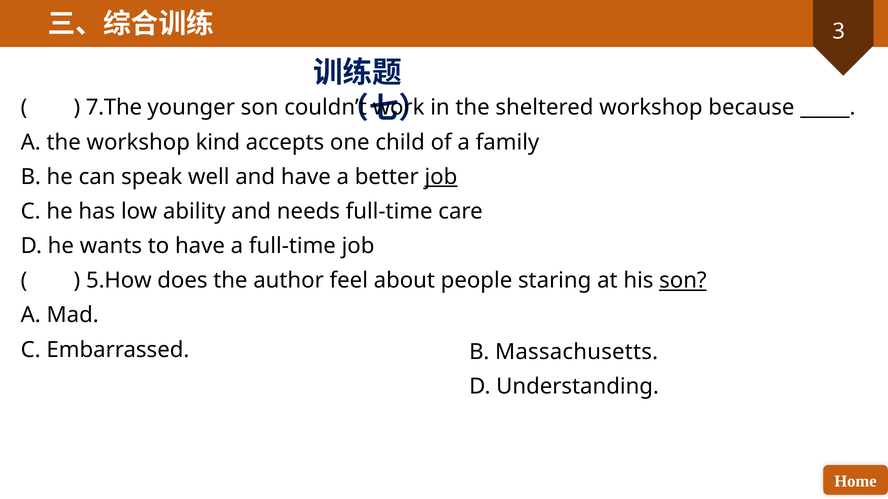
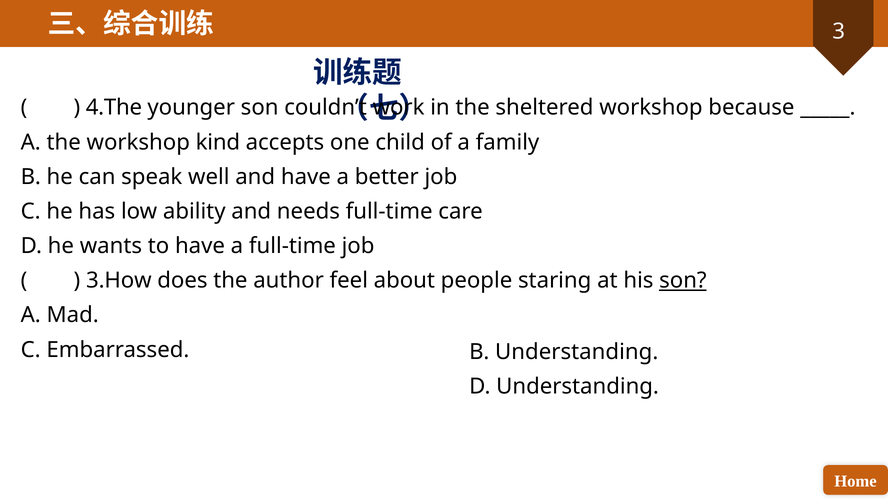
7.The: 7.The -> 4.The (114, 108)
job underline: present -> none (441, 177)
5.How: 5.How -> 3.How (119, 281)
B Massachusetts: Massachusetts -> Understanding (577, 352)
